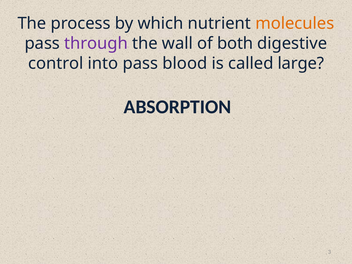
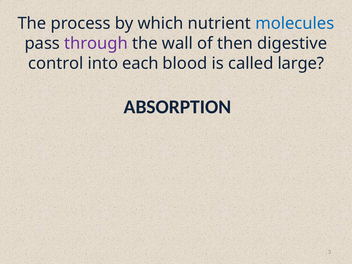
molecules colour: orange -> blue (295, 23)
both: both -> then (235, 43)
into pass: pass -> each (140, 63)
